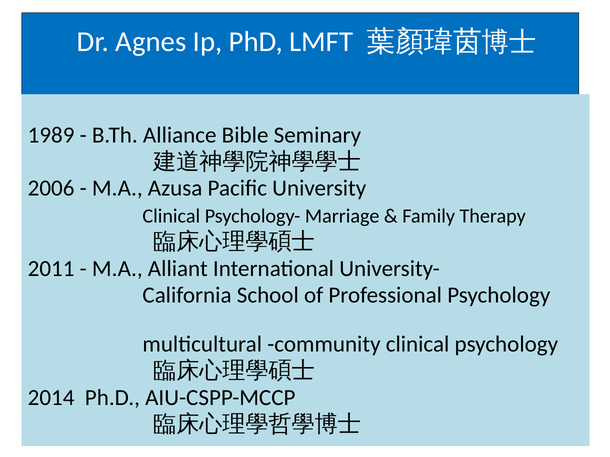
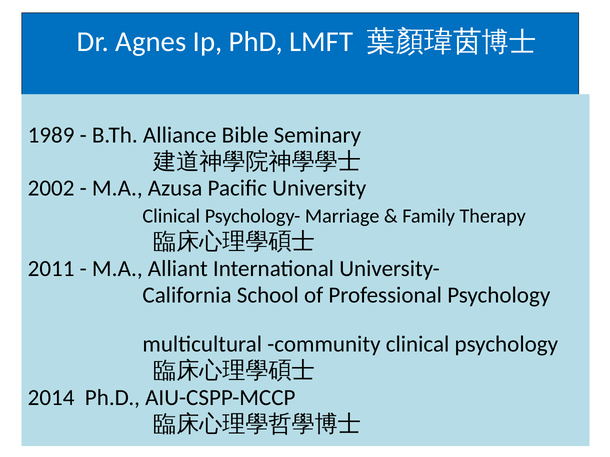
2006: 2006 -> 2002 (51, 189)
